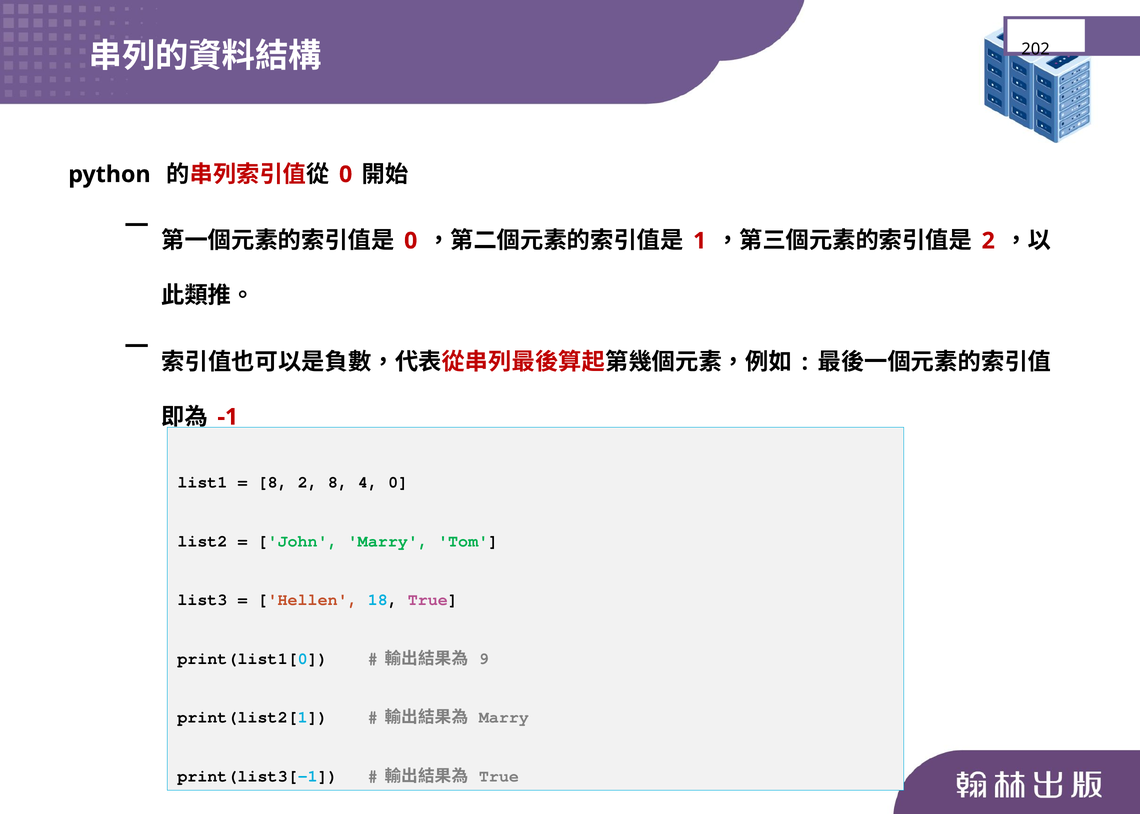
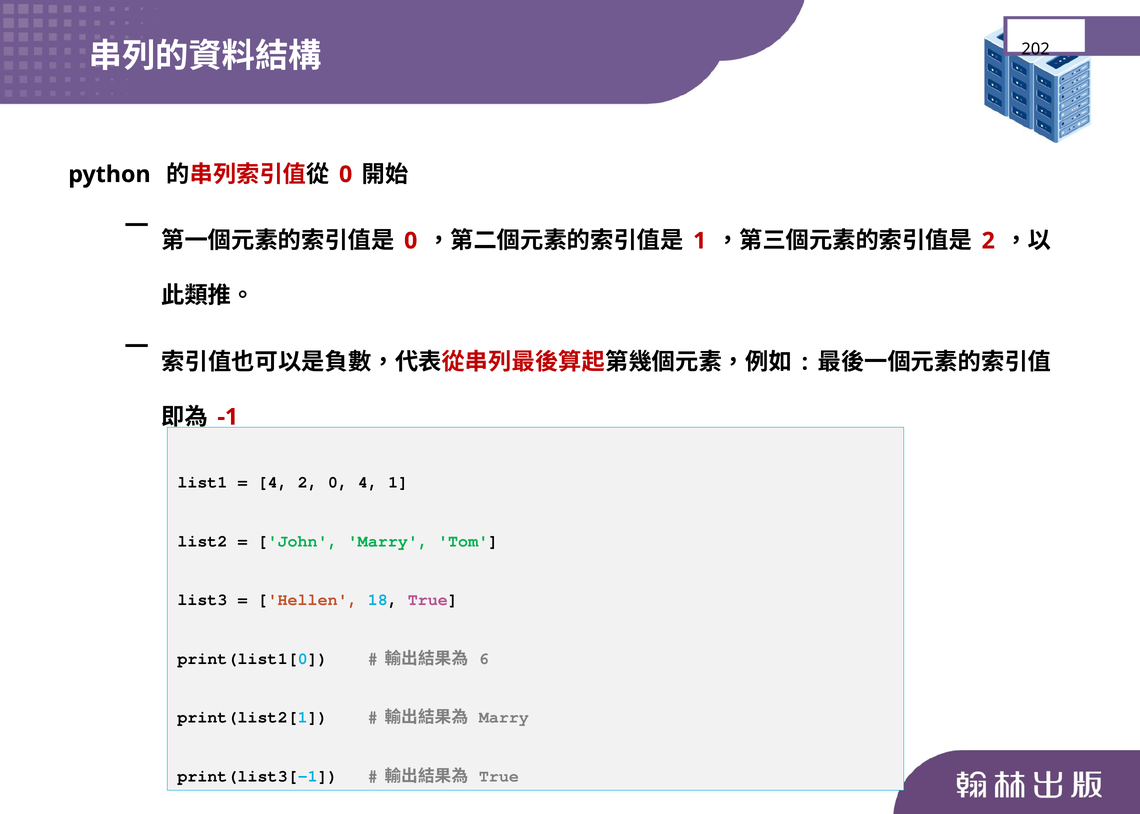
8: 8 -> 4 (273, 483)
2 8: 8 -> 0 (338, 483)
4 0: 0 -> 1 (398, 483)
9: 9 -> 6 (484, 659)
